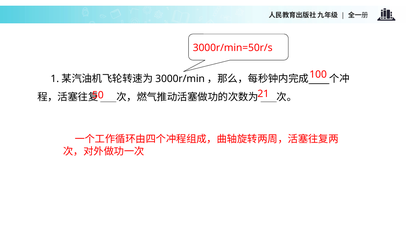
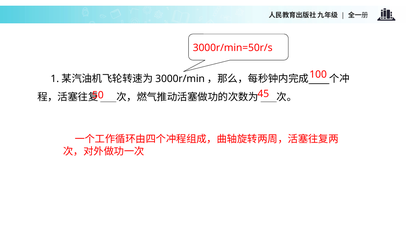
21: 21 -> 45 (263, 94)
